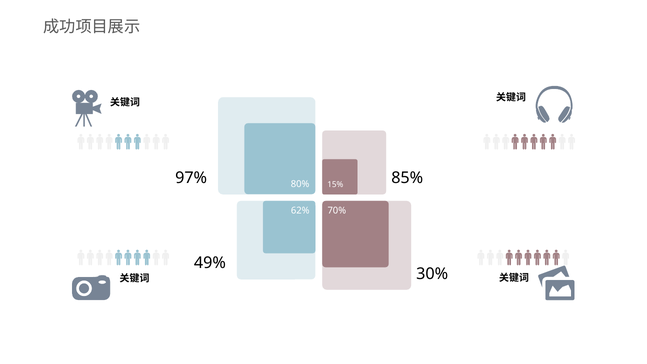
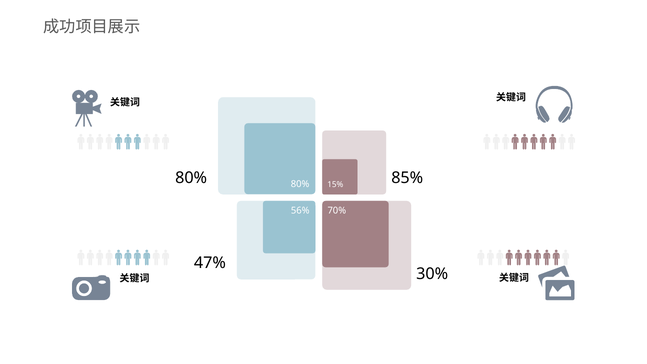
97%: 97% -> 80% (191, 178)
62%: 62% -> 56% (300, 210)
49%: 49% -> 47% (210, 263)
